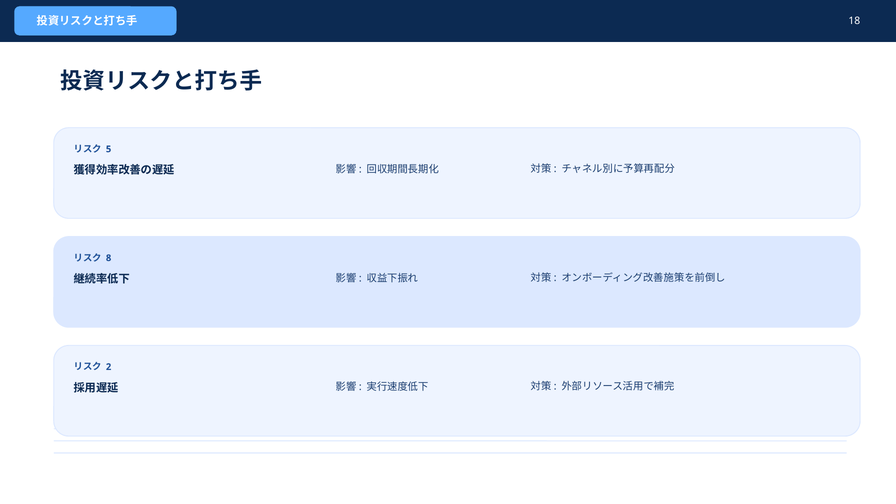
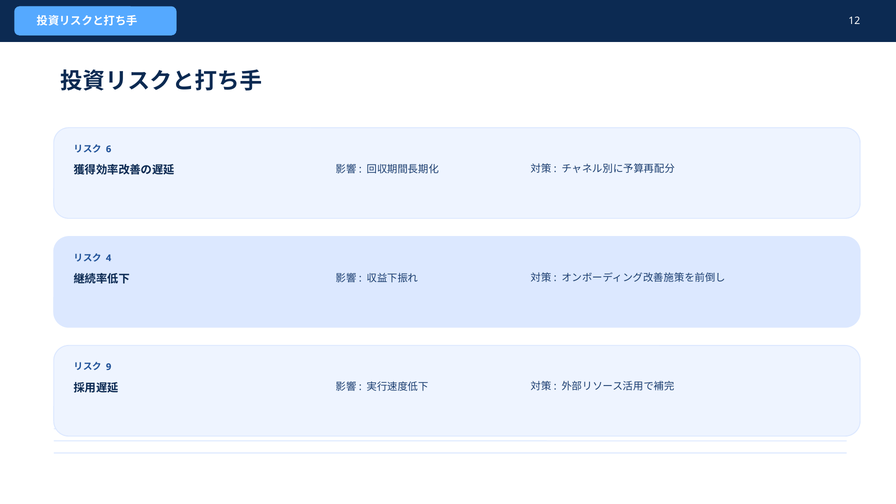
18: 18 -> 12 (854, 21)
5: 5 -> 6 (109, 149)
8: 8 -> 4 (109, 258)
2: 2 -> 9 (109, 367)
